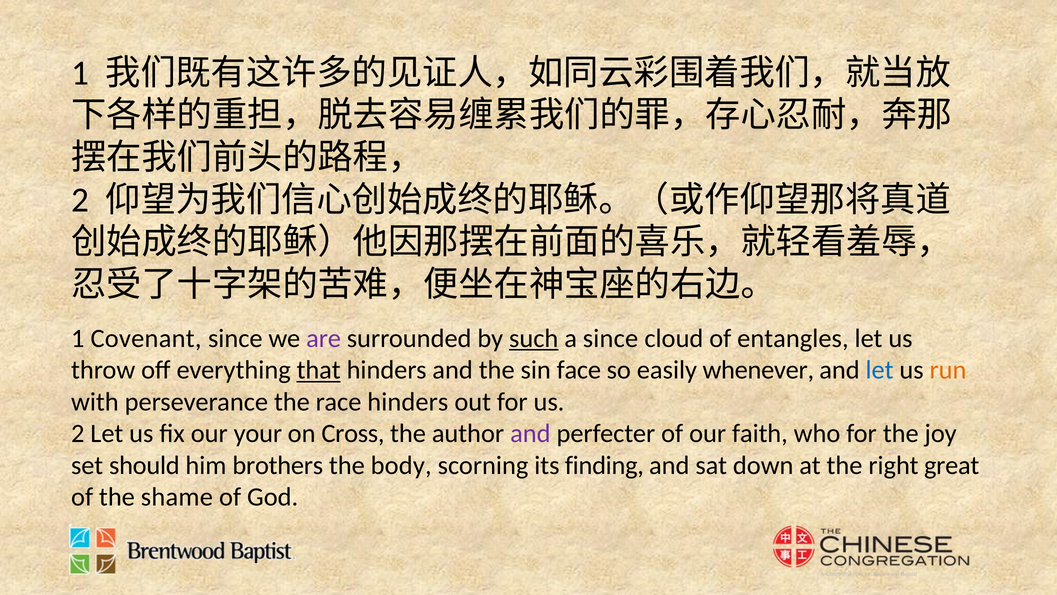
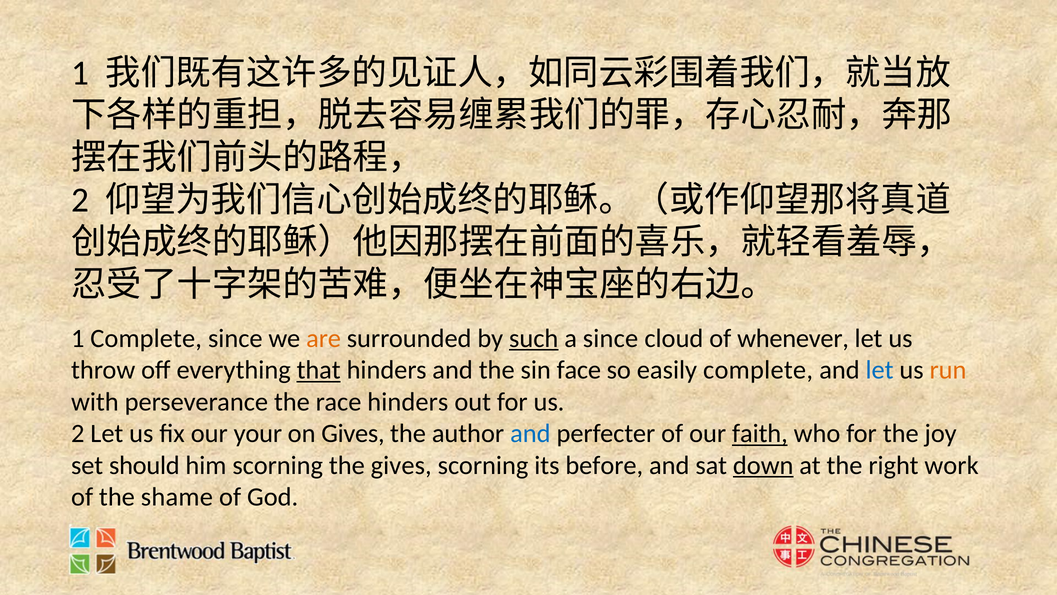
1 Covenant: Covenant -> Complete (146, 338)
are colour: purple -> orange (324, 338)
entangles: entangles -> whenever (793, 338)
easily whenever: whenever -> complete (758, 370)
on Cross: Cross -> Gives (353, 433)
and colour: purple -> blue (530, 433)
faith underline: none -> present (760, 433)
him brothers: brothers -> scorning (278, 465)
the body: body -> gives (401, 465)
finding: finding -> before (604, 465)
down underline: none -> present (763, 465)
great: great -> work (952, 465)
